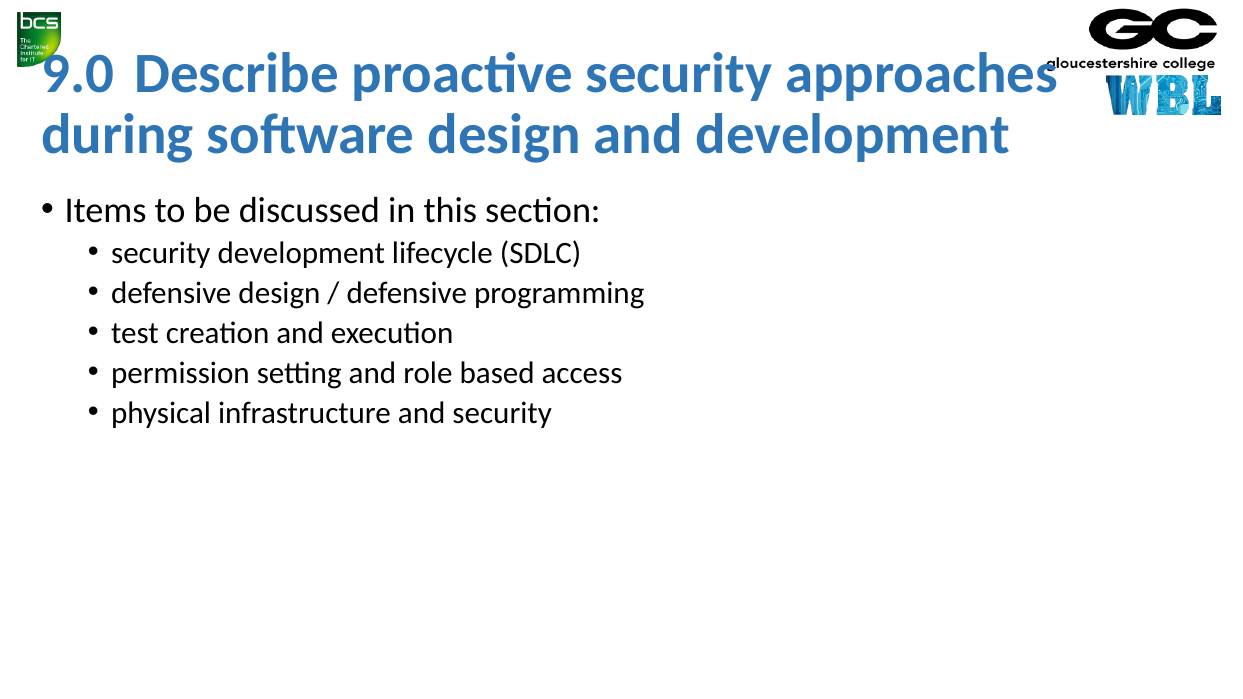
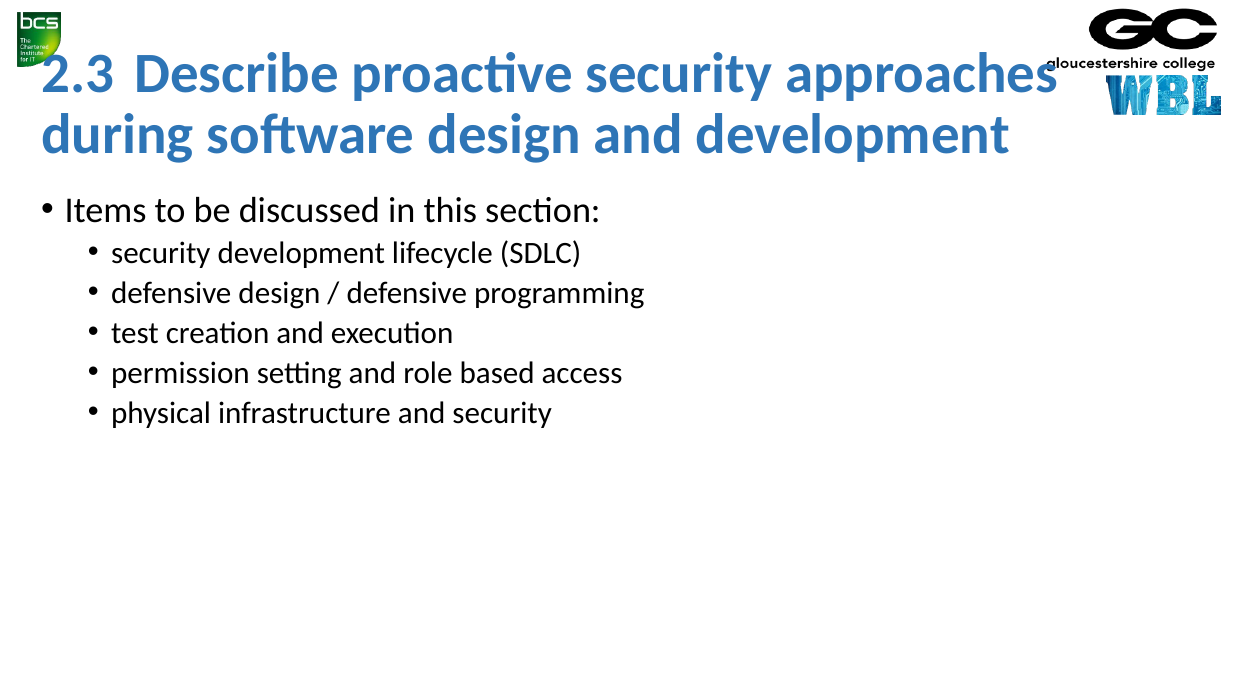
9.0: 9.0 -> 2.3 (78, 74)
